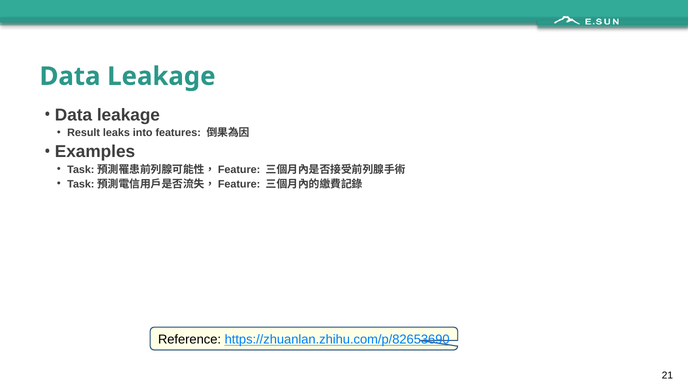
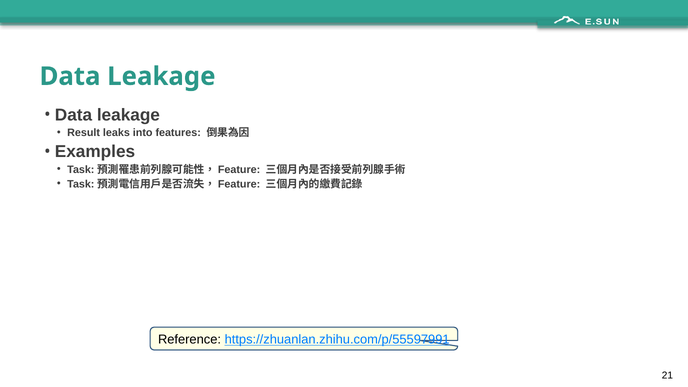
https://zhuanlan.zhihu.com/p/82653690: https://zhuanlan.zhihu.com/p/82653690 -> https://zhuanlan.zhihu.com/p/55597991 (337, 339)
